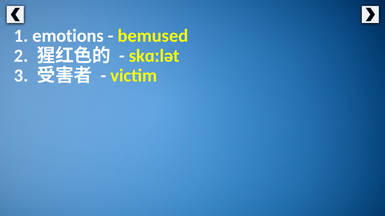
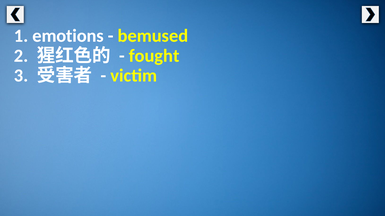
skɑːlət: skɑːlət -> fought (154, 56)
